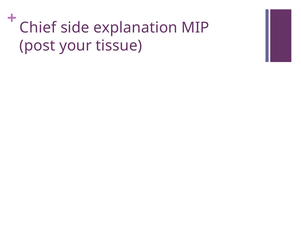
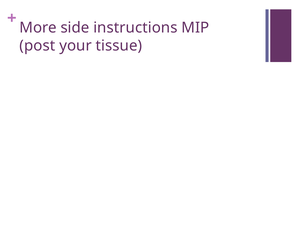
Chief: Chief -> More (38, 28)
explanation: explanation -> instructions (135, 28)
